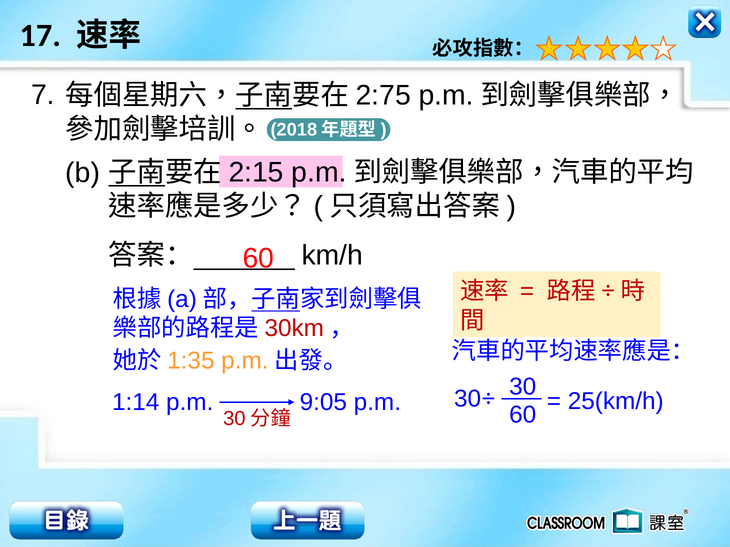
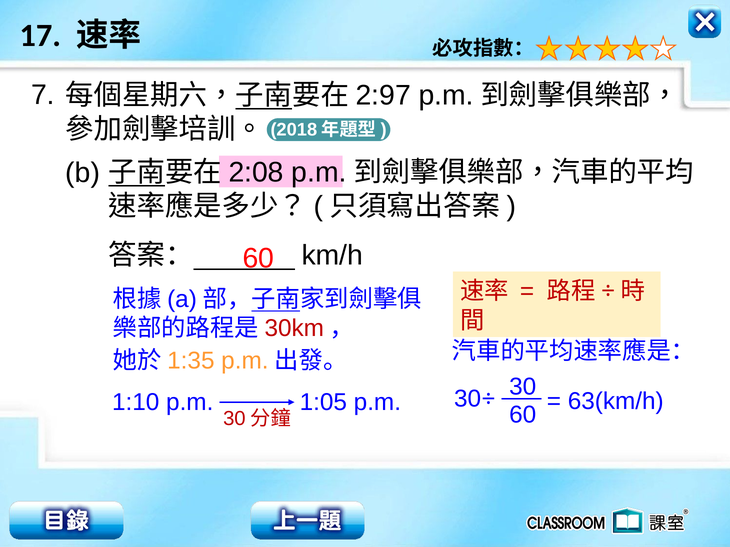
2:75: 2:75 -> 2:97 (383, 95)
2:15: 2:15 -> 2:08 (256, 172)
25(km/h: 25(km/h -> 63(km/h (616, 402)
1:14: 1:14 -> 1:10 (136, 403)
9:05: 9:05 -> 1:05 (323, 403)
